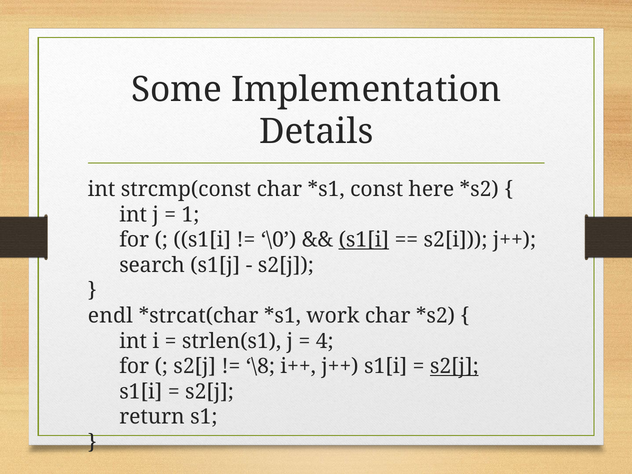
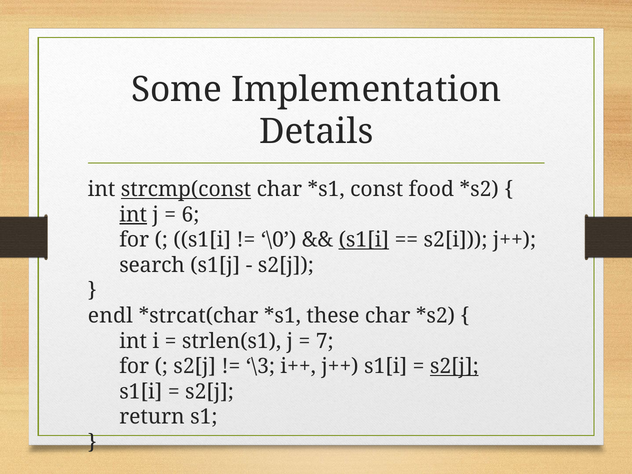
strcmp(const underline: none -> present (186, 189)
here: here -> food (431, 189)
int underline: none -> present (133, 215)
1: 1 -> 6 (190, 215)
work: work -> these (333, 316)
4: 4 -> 7 (325, 341)
\8: \8 -> \3 (260, 366)
